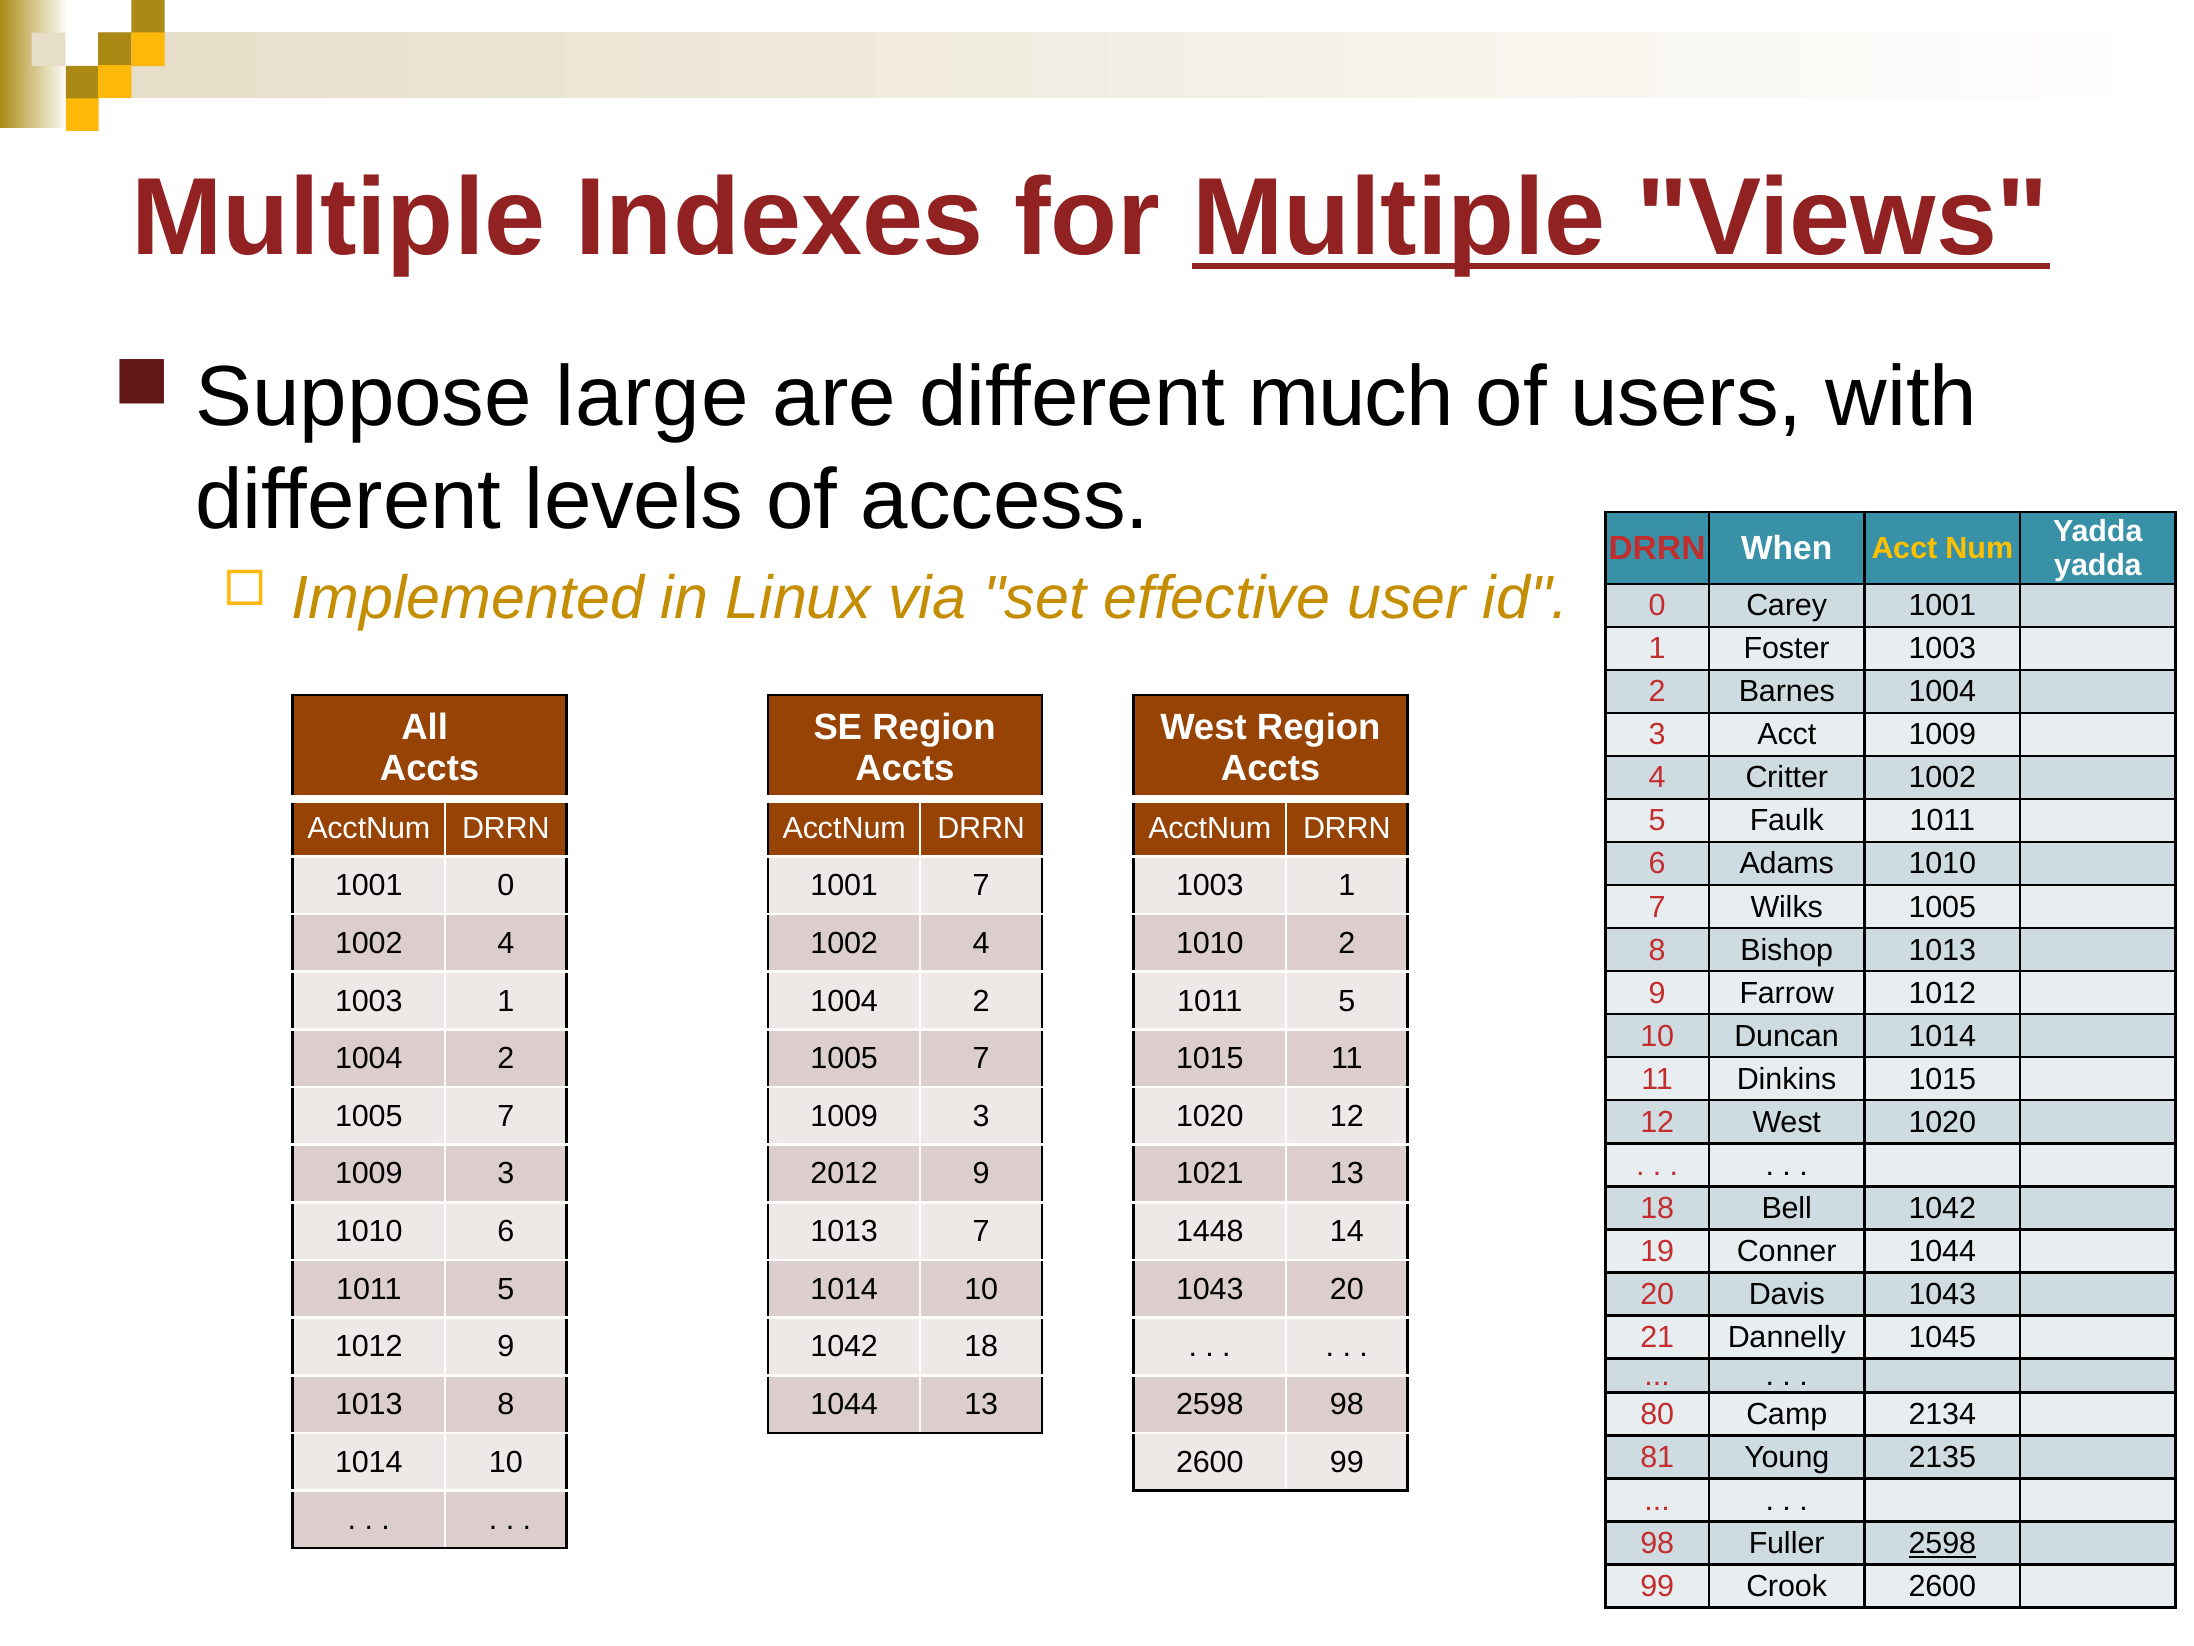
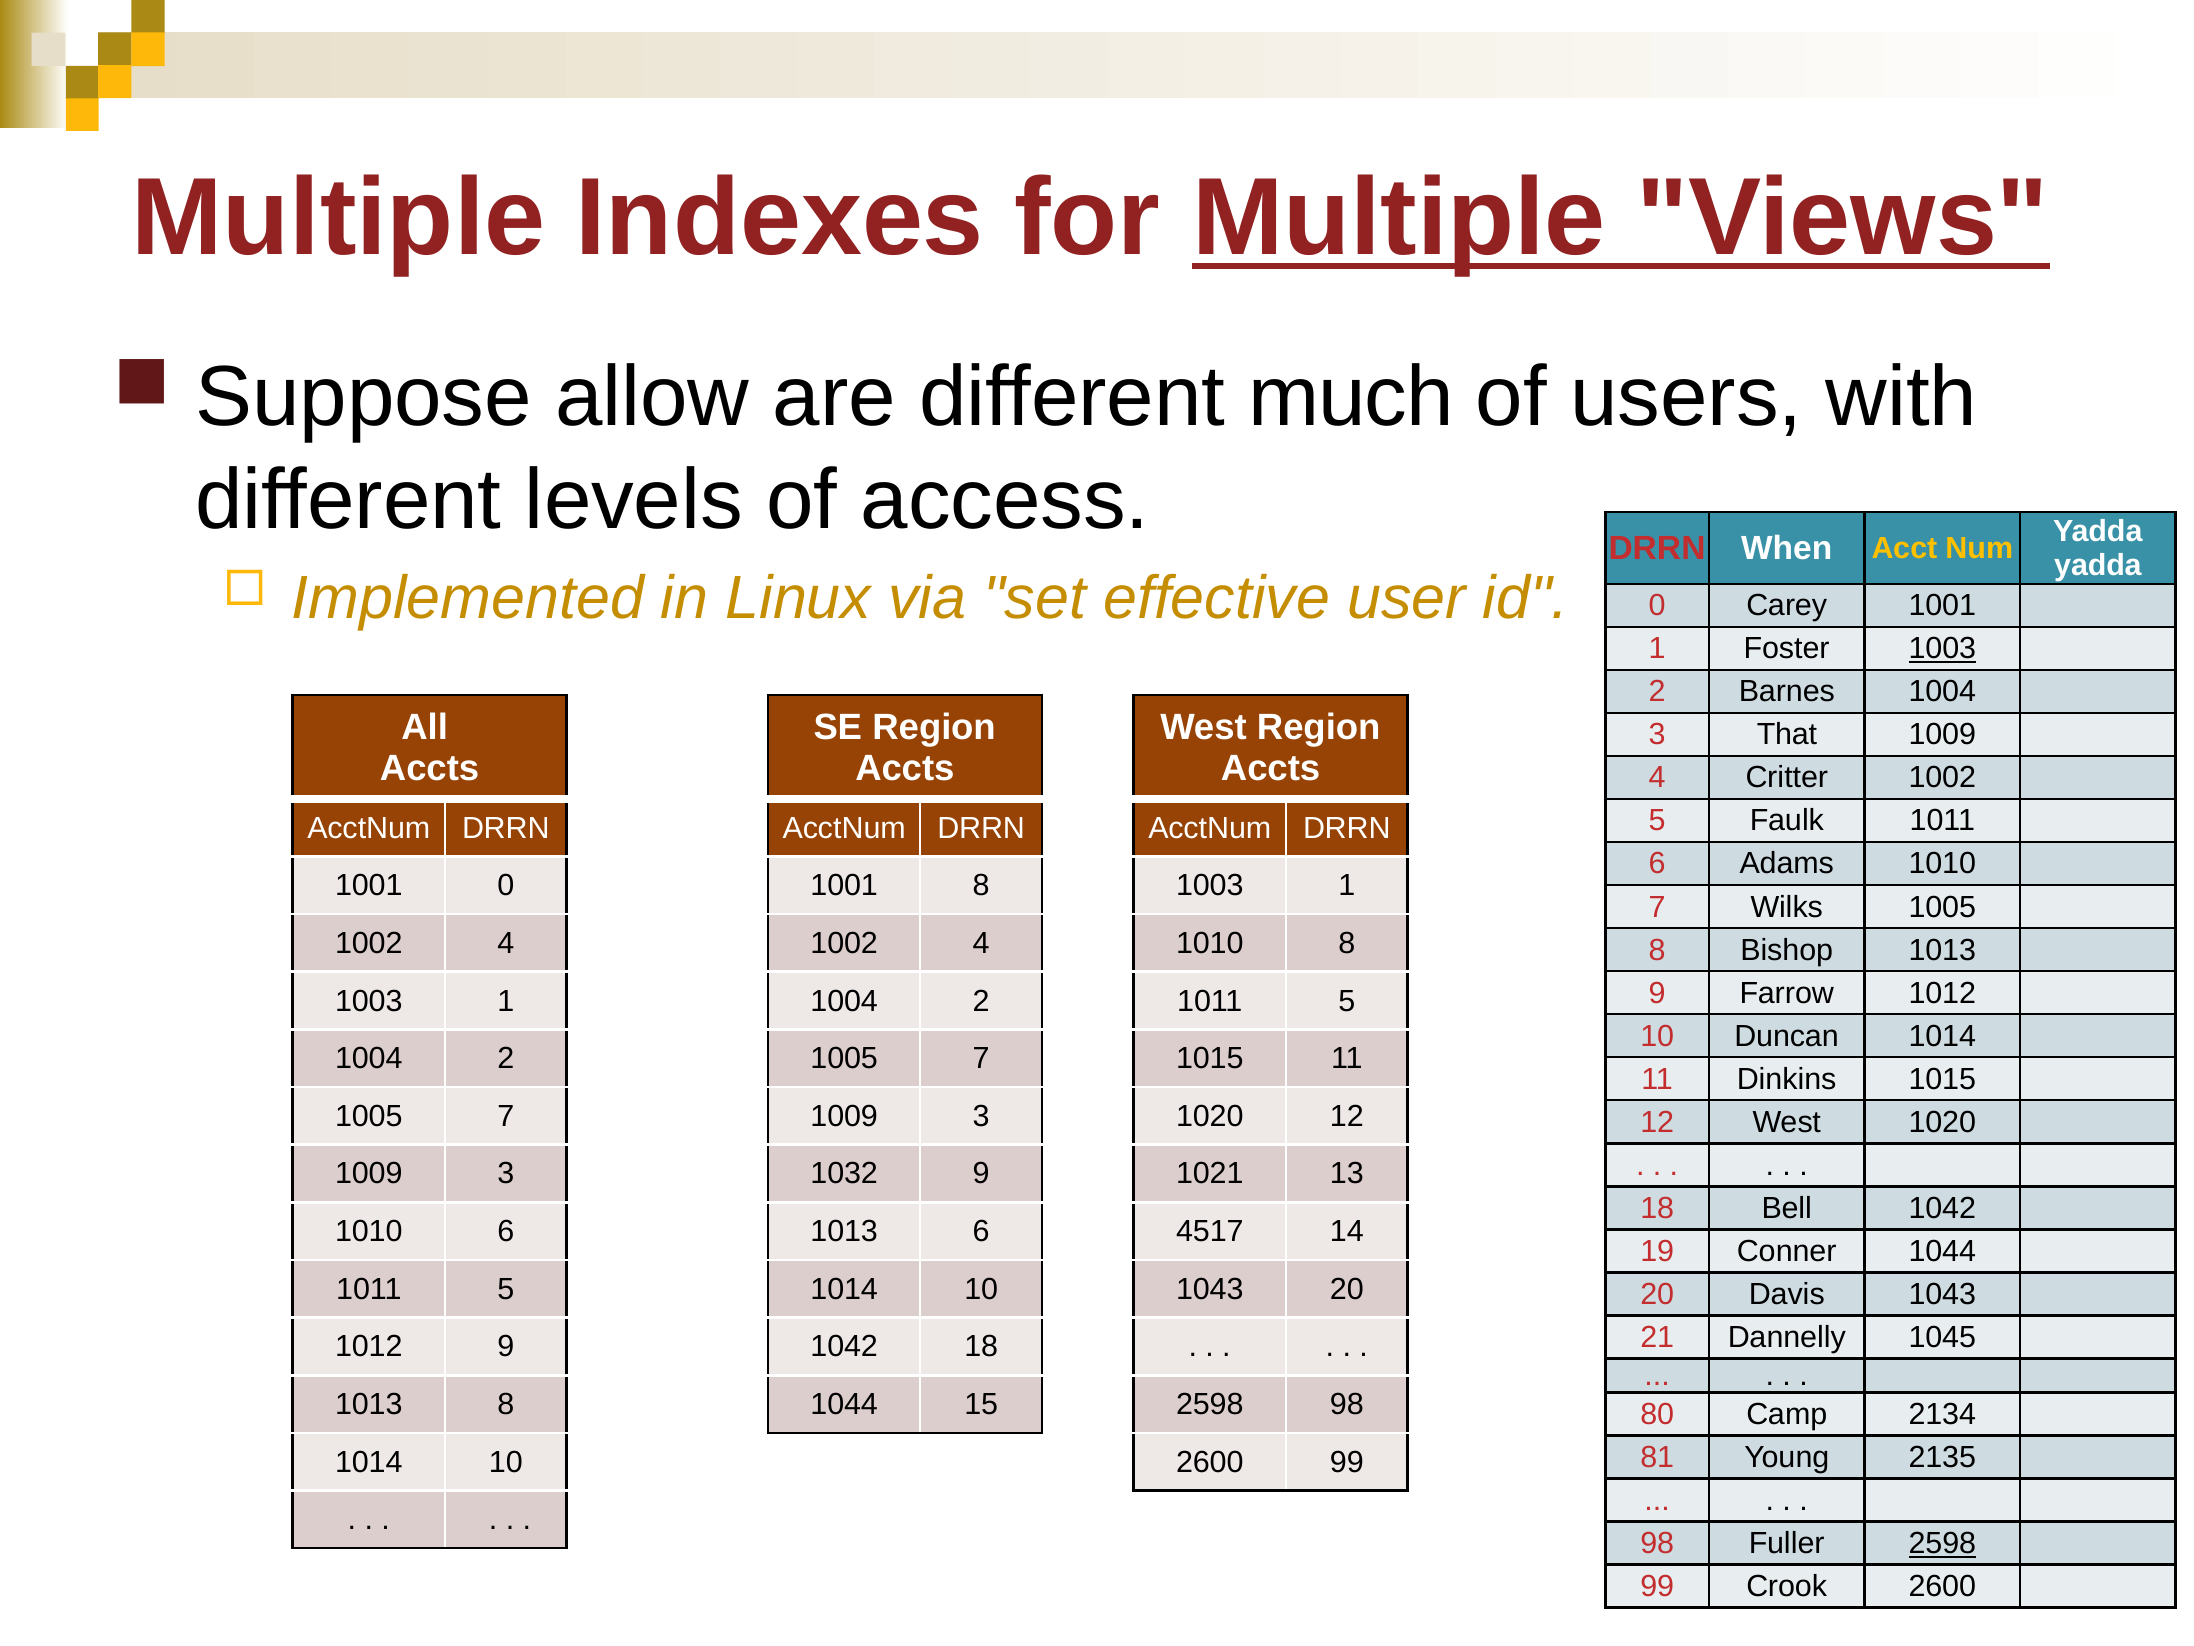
large: large -> allow (652, 397)
1003 underline: none -> present (1942, 649)
3 Acct: Acct -> That (1787, 735)
1001 7: 7 -> 8 (981, 885)
1010 2: 2 -> 8 (1347, 943)
2012: 2012 -> 1032 (844, 1173)
1013 7: 7 -> 6 (981, 1231)
1448: 1448 -> 4517 (1210, 1231)
1044 13: 13 -> 15 (981, 1404)
